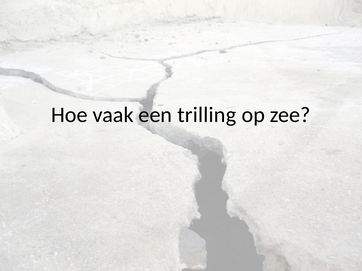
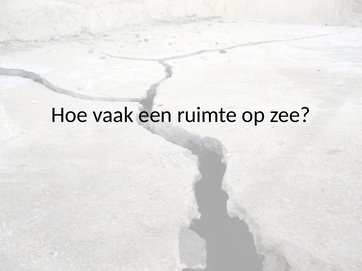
trilling: trilling -> ruimte (207, 115)
